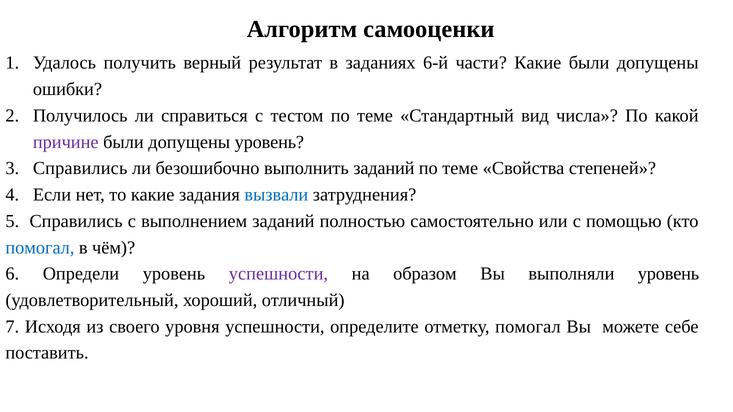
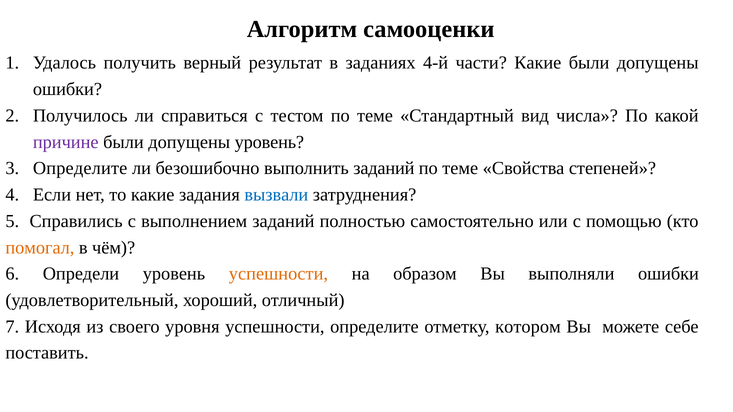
6-й: 6-й -> 4-й (436, 63)
Справились: Справились -> Определите (80, 169)
помогал colour: blue -> orange (40, 248)
успешности colour: purple -> orange (278, 274)
выполняли уровень: уровень -> ошибки (668, 274)
отметку помогал: помогал -> котором (528, 327)
